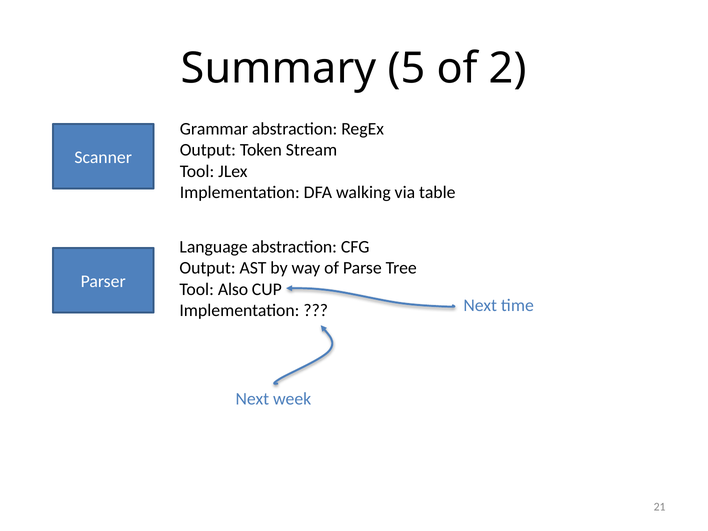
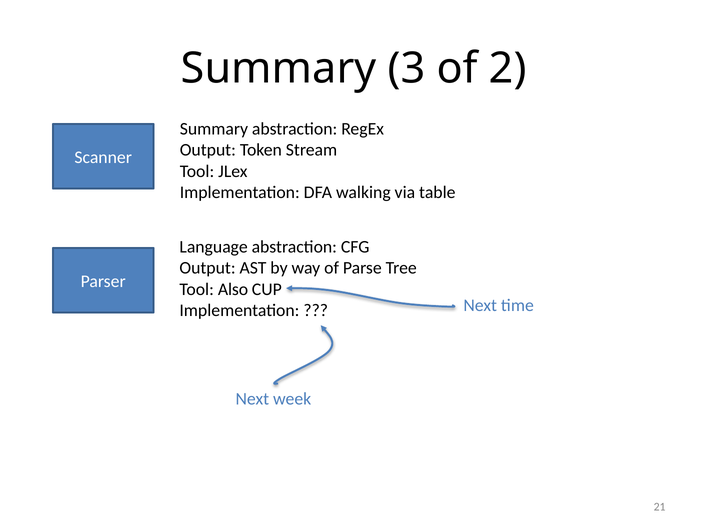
5: 5 -> 3 (407, 69)
Grammar: Grammar -> Summary (214, 129)
